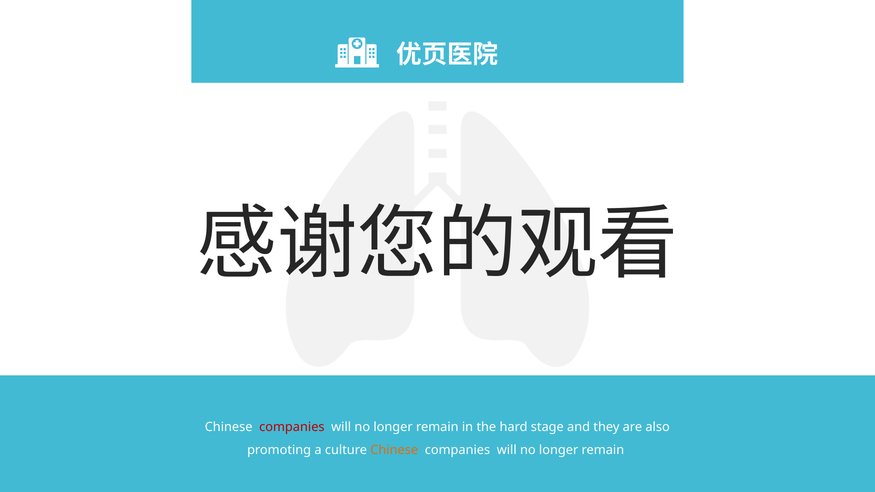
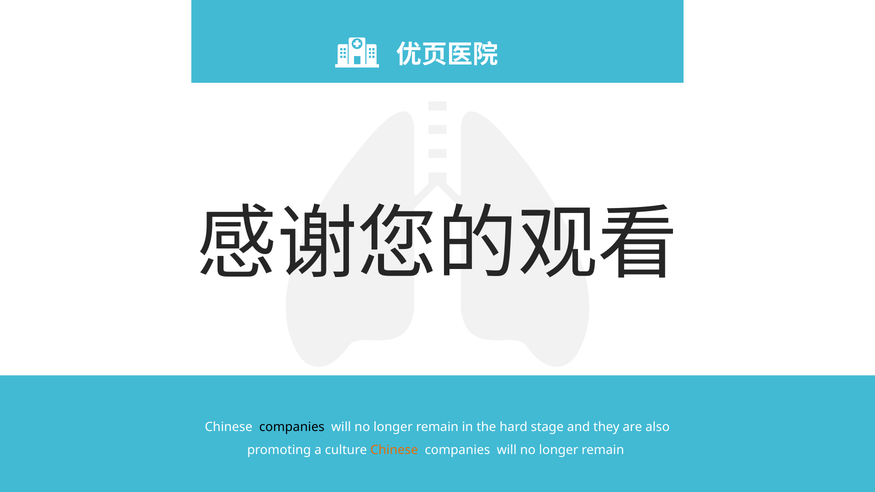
companies colour: red -> black (292, 427)
